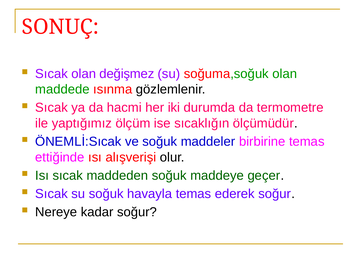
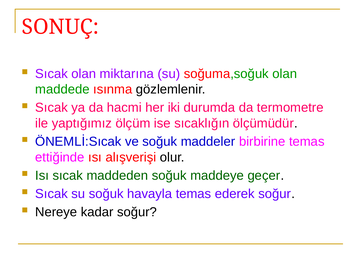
değişmez: değişmez -> miktarına (127, 74)
